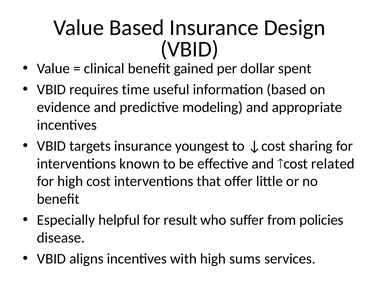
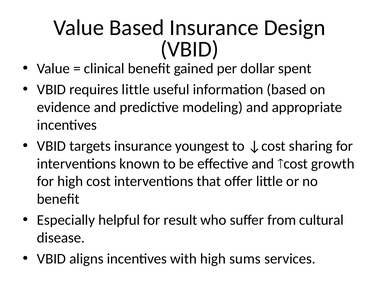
requires time: time -> little (136, 90)
related: related -> growth (333, 164)
policies: policies -> cultural (321, 220)
